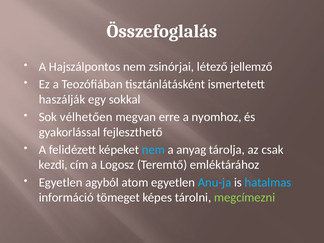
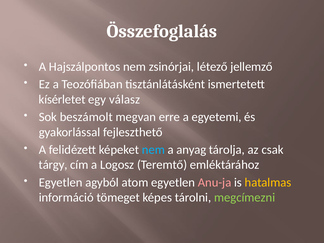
haszálják: haszálják -> kísérletet (62, 99)
sokkal: sokkal -> válasz (125, 99)
vélhetően: vélhetően -> beszámolt (86, 117)
nyomhoz: nyomhoz -> egyetemi (217, 117)
kezdi: kezdi -> tárgy (53, 165)
Anu-ja colour: light blue -> pink (215, 182)
hatalmas colour: light blue -> yellow (268, 182)
